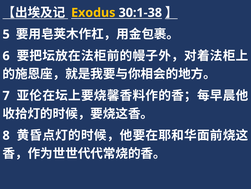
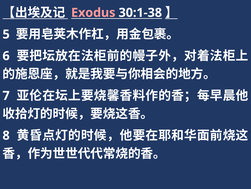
Exodus colour: yellow -> pink (93, 13)
